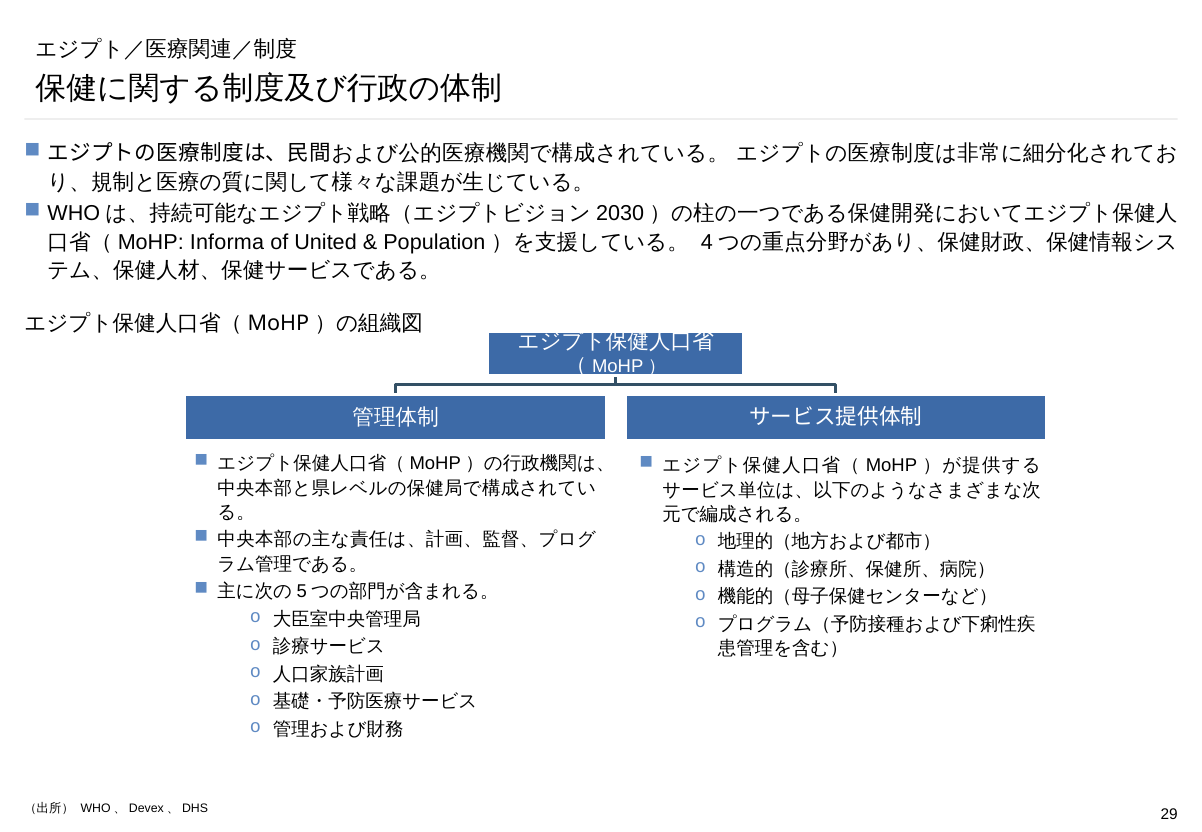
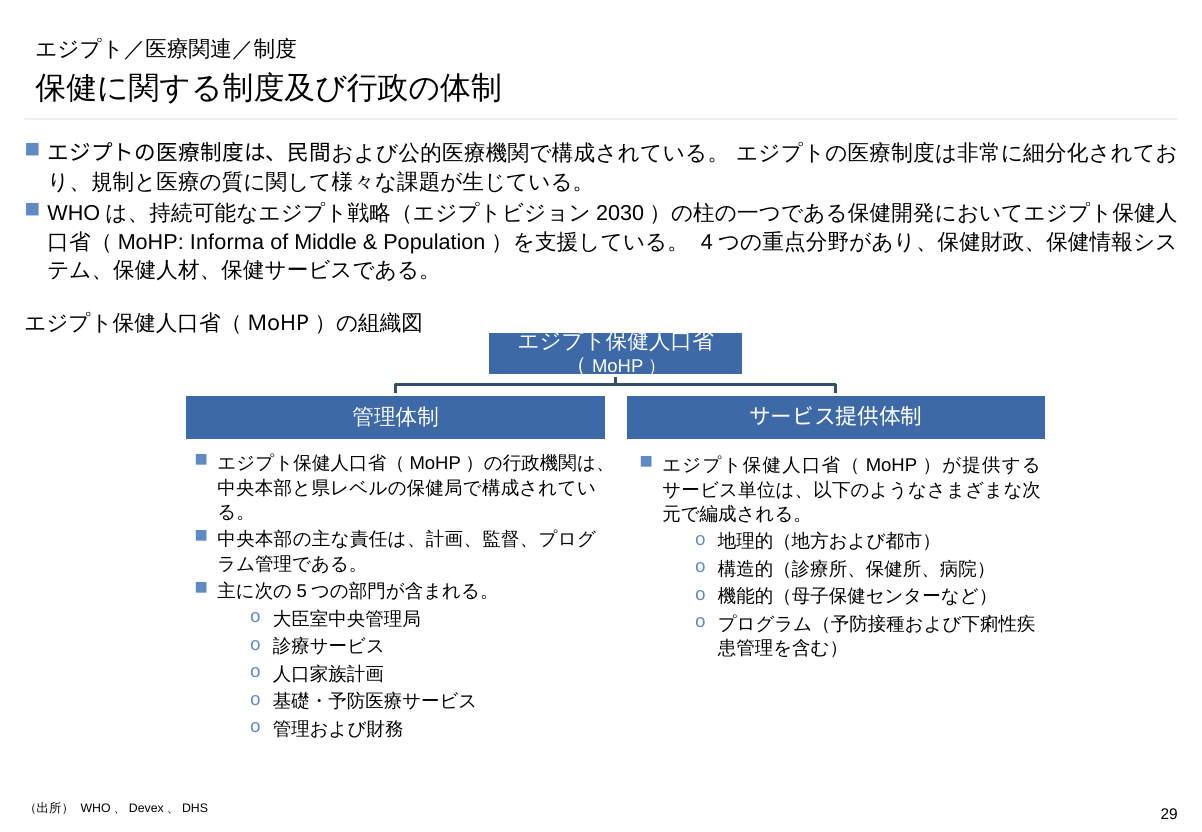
United: United -> Middle (326, 242)
